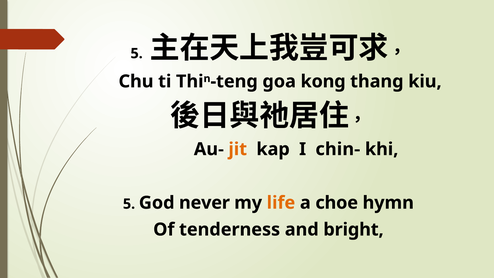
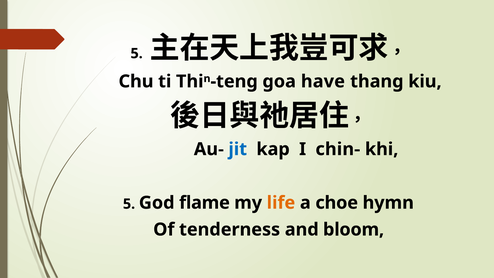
kong: kong -> have (323, 81)
jit colour: orange -> blue (238, 149)
never: never -> flame (204, 203)
bright: bright -> bloom (354, 229)
